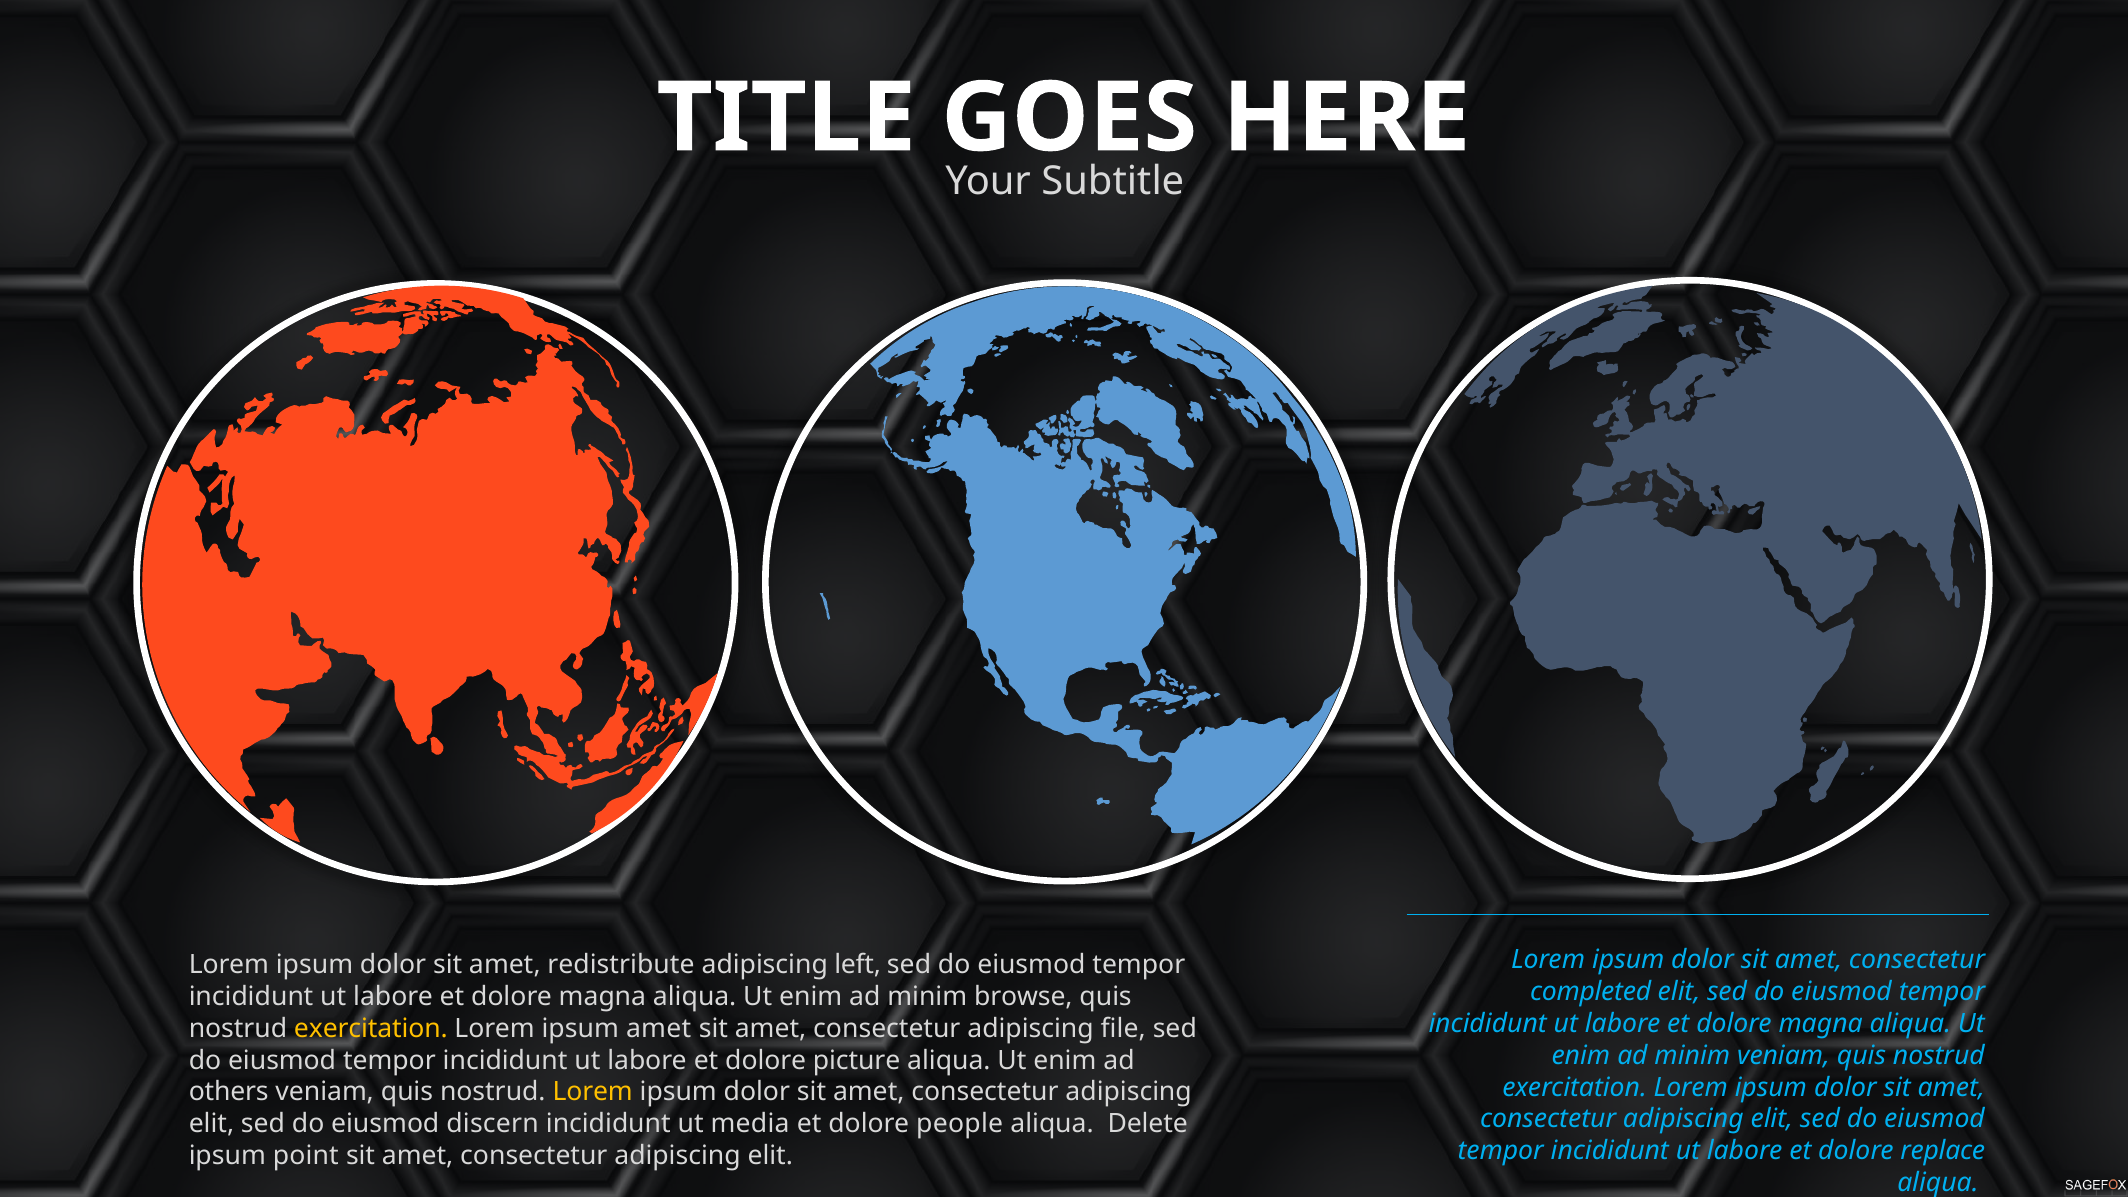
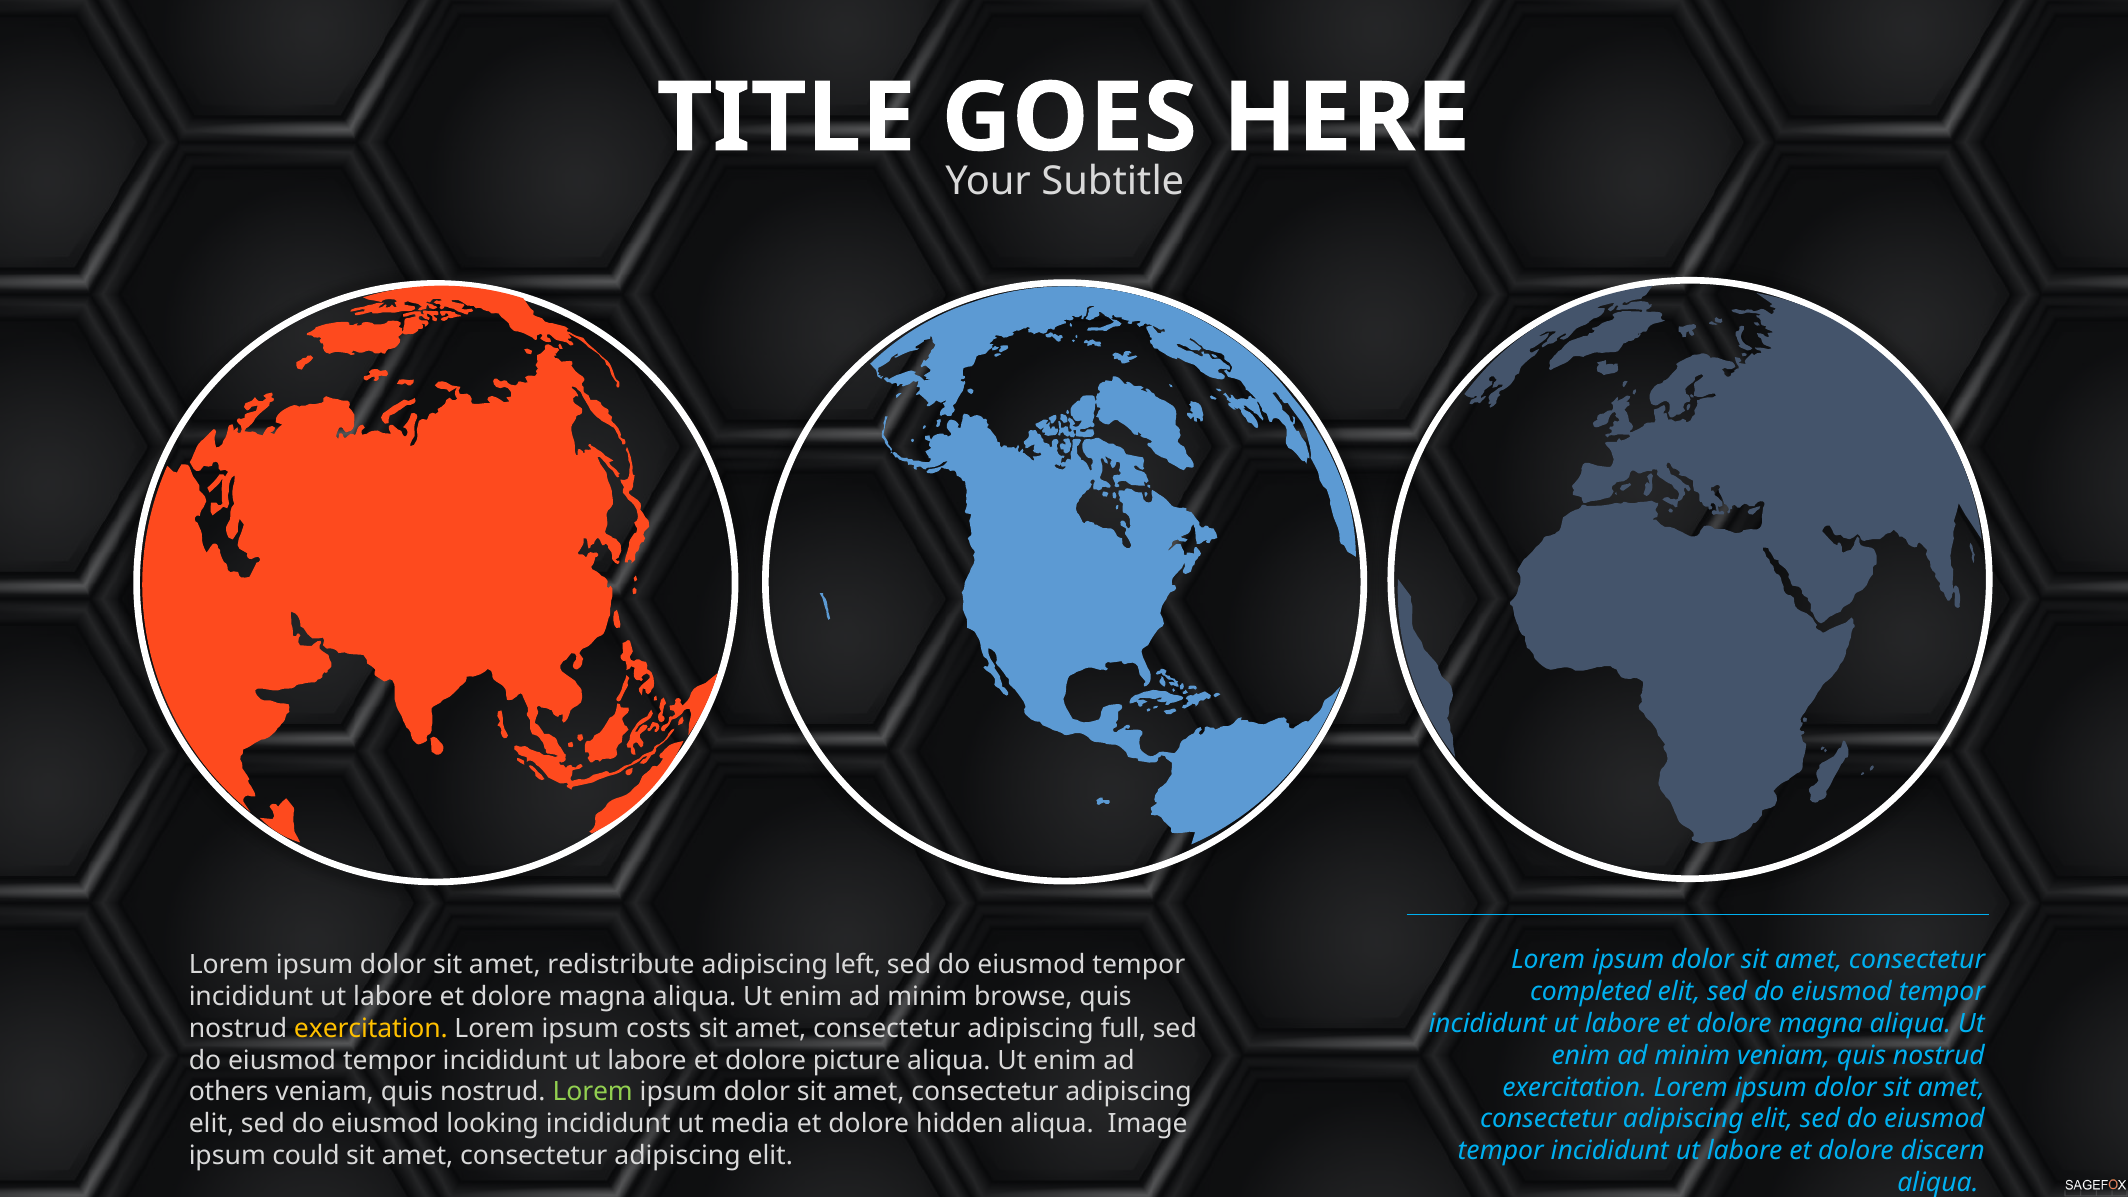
ipsum amet: amet -> costs (659, 1028)
file: file -> full (1123, 1028)
Lorem colour: yellow -> light green (593, 1092)
discern: discern -> looking (493, 1124)
people: people -> hidden (960, 1124)
Delete: Delete -> Image (1148, 1124)
replace: replace -> discern (1943, 1151)
point: point -> could (306, 1156)
